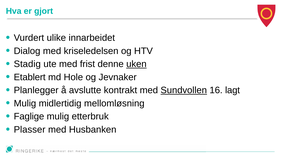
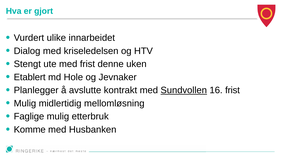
Stadig: Stadig -> Stengt (27, 64)
uken underline: present -> none (136, 64)
16 lagt: lagt -> frist (233, 90)
Plasser: Plasser -> Komme (30, 130)
